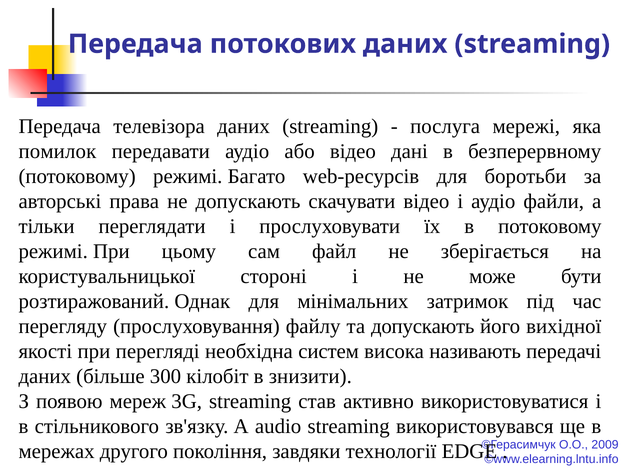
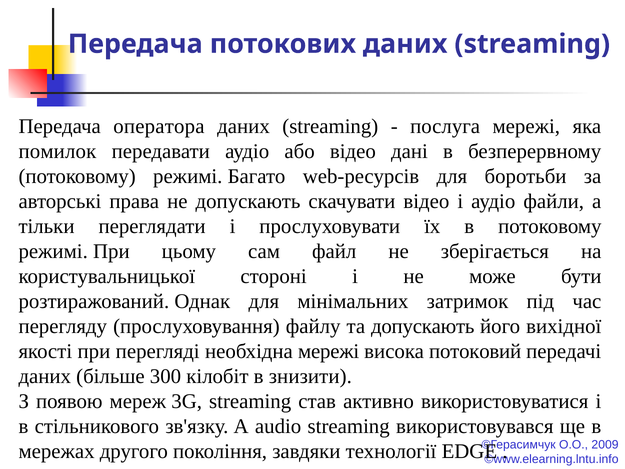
телевізора: телевізора -> оператора (159, 126)
необхідна систем: систем -> мережі (329, 351)
називають: називають -> потоковий (475, 351)
